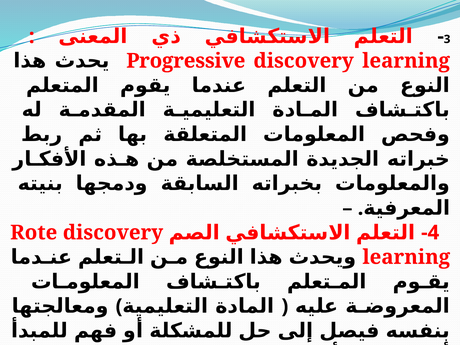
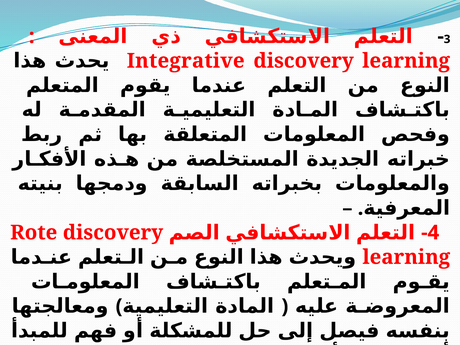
Progressive: Progressive -> Integrative (186, 61)
